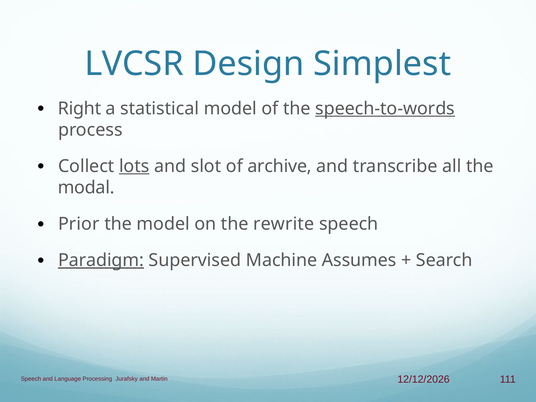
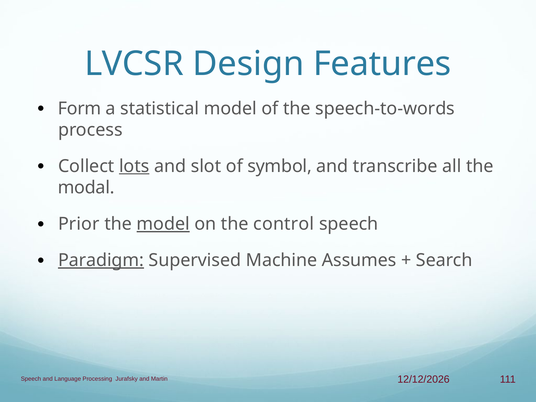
Simplest: Simplest -> Features (382, 64)
Right: Right -> Form (80, 108)
speech-to-words underline: present -> none (385, 108)
archive: archive -> symbol (280, 166)
model underline: none -> present (163, 224)
rewrite: rewrite -> control (284, 224)
